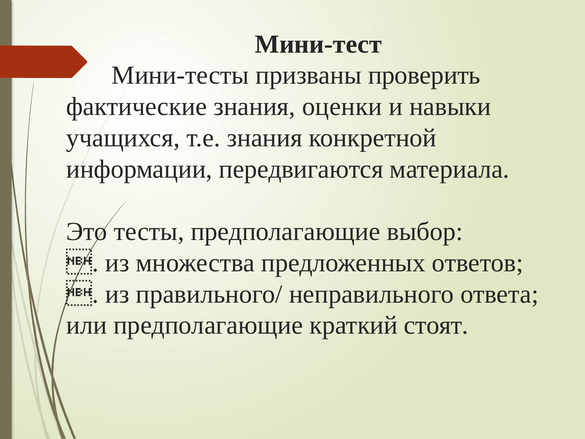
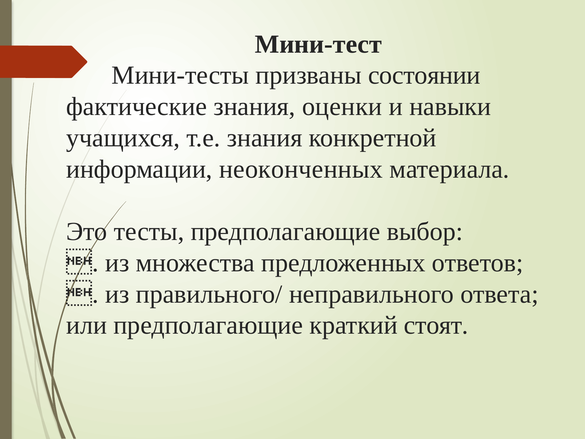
проверить: проверить -> состоянии (424, 75)
передвигаются: передвигаются -> неоконченных (301, 169)
